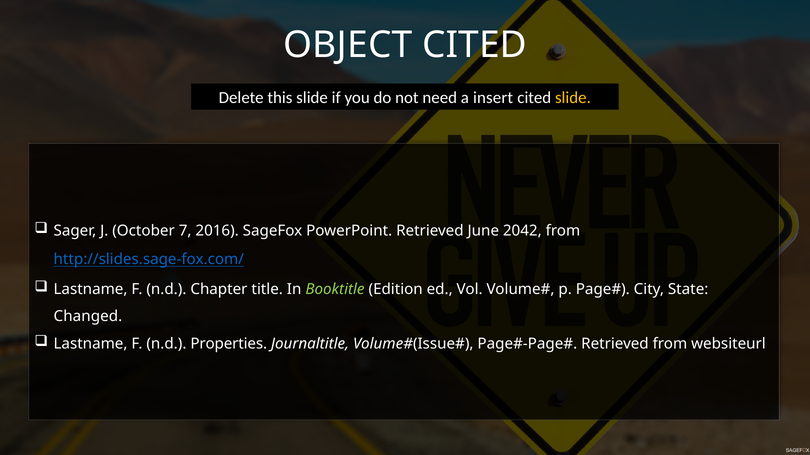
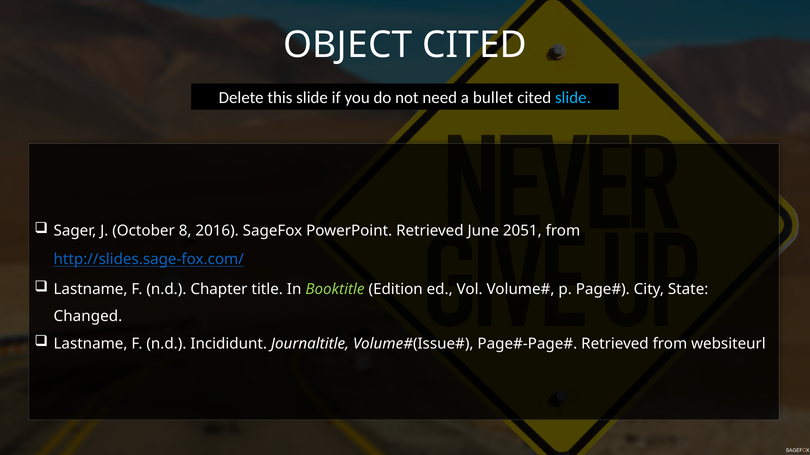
insert: insert -> bullet (493, 98)
slide colour: yellow -> light blue (573, 98)
7: 7 -> 8 (185, 231)
2042: 2042 -> 2051 (522, 231)
Properties: Properties -> Incididunt (229, 344)
